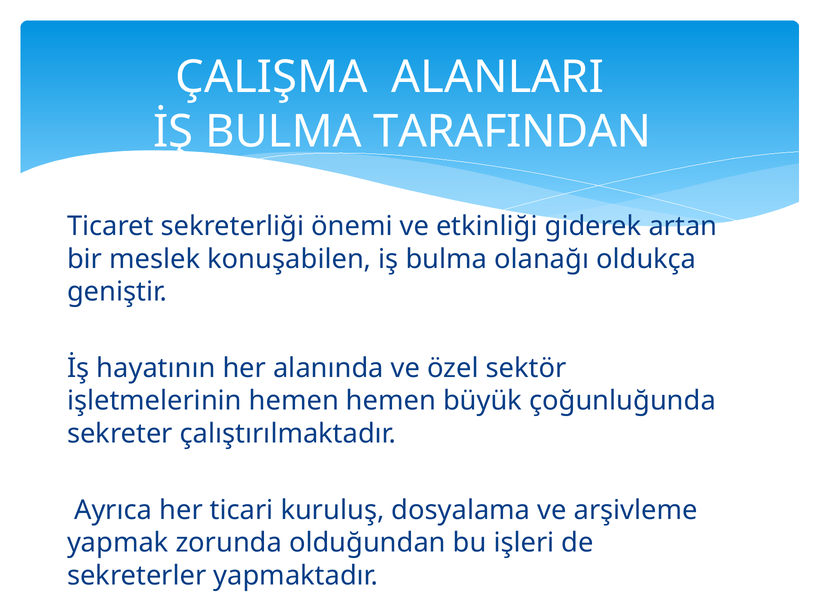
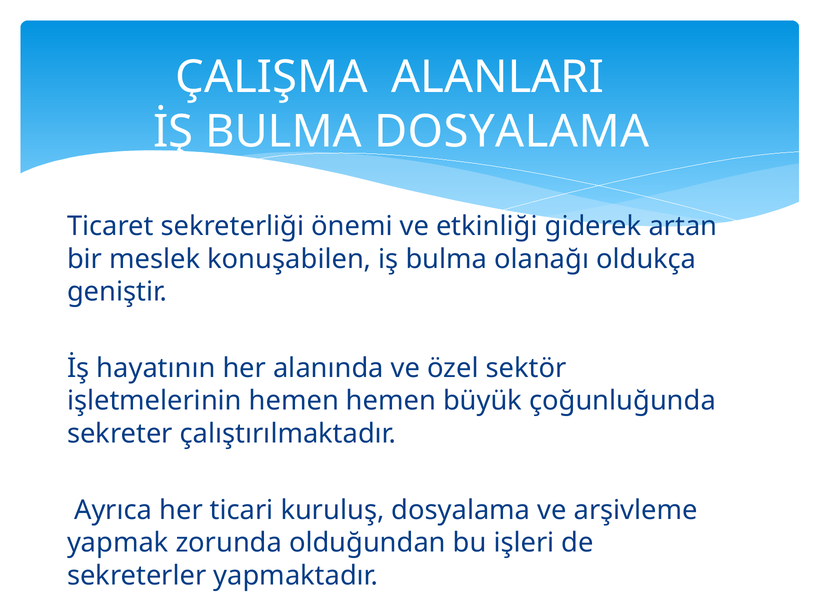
BULMA TARAFINDAN: TARAFINDAN -> DOSYALAMA (512, 132)
